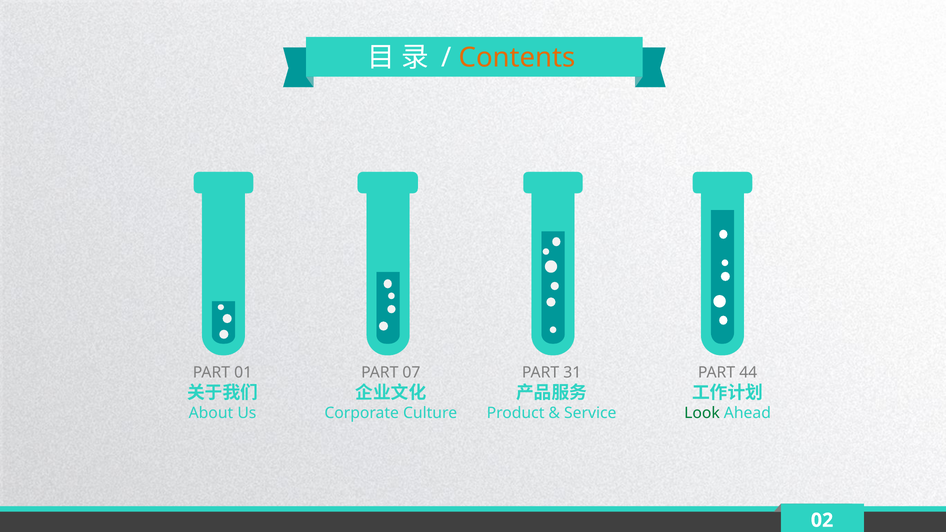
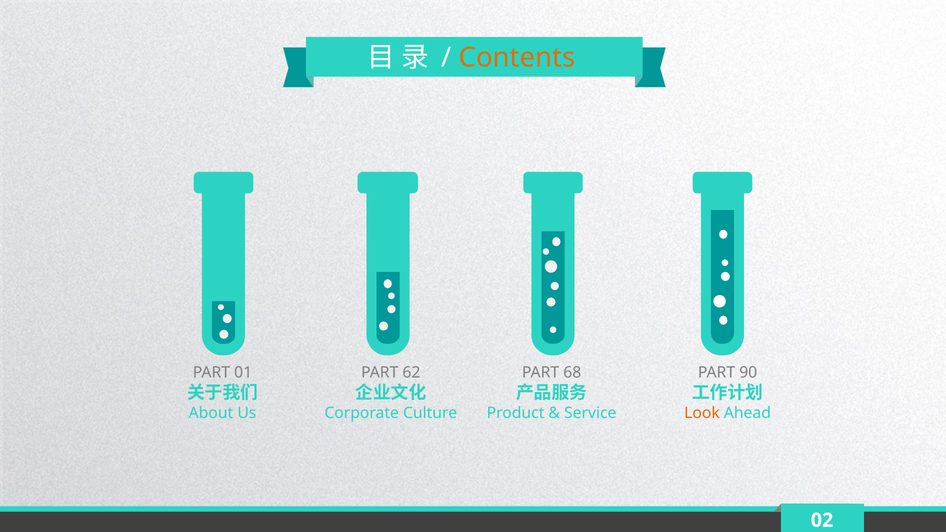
07: 07 -> 62 (411, 373)
31: 31 -> 68 (572, 373)
44: 44 -> 90 (748, 373)
Look colour: green -> orange (702, 413)
